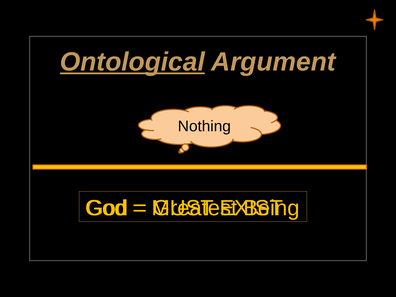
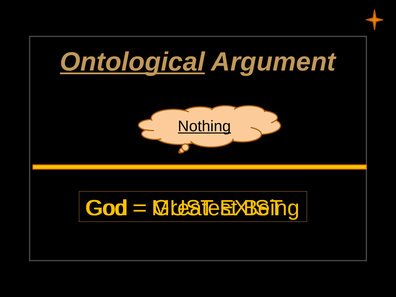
Nothing underline: none -> present (204, 126)
